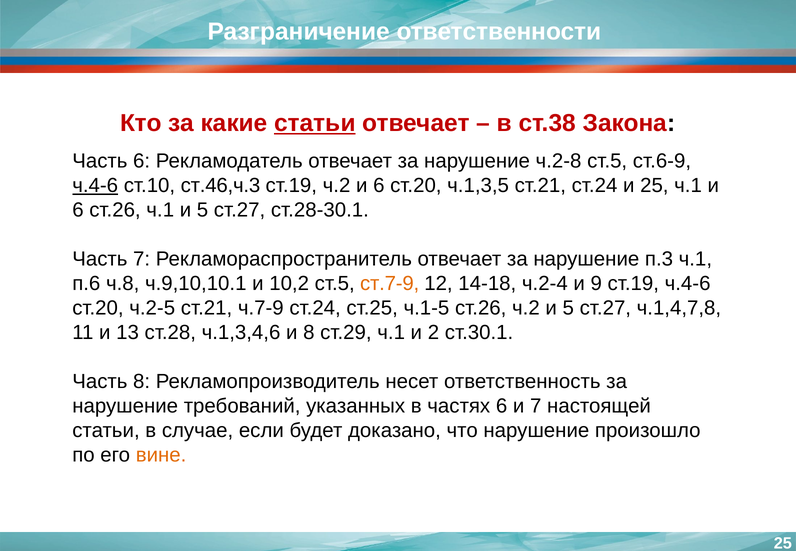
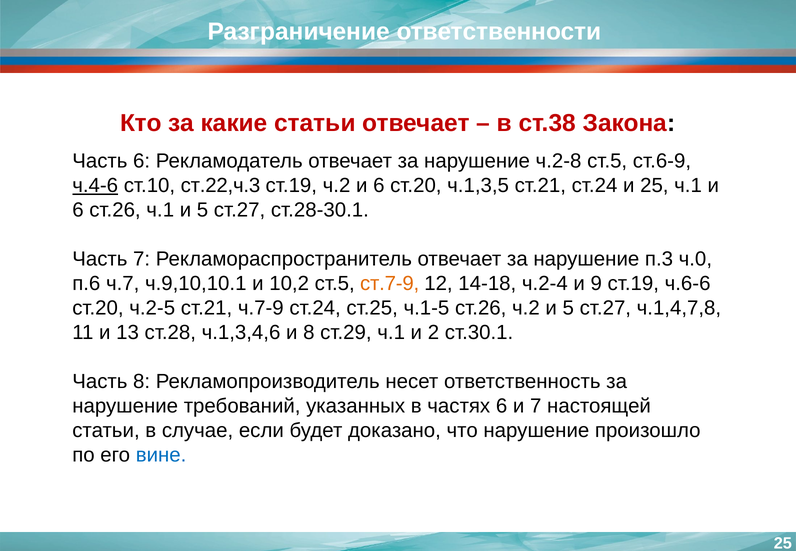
статьи underline: present -> none (315, 123)
ст.46,ч.3: ст.46,ч.3 -> ст.22,ч.3 (220, 186)
п.3 ч.1: ч.1 -> ч.0 (695, 259)
ч.8: ч.8 -> ч.7 (123, 284)
ст.19 ч.4-6: ч.4-6 -> ч.6-6 (688, 284)
вине colour: orange -> blue (161, 455)
